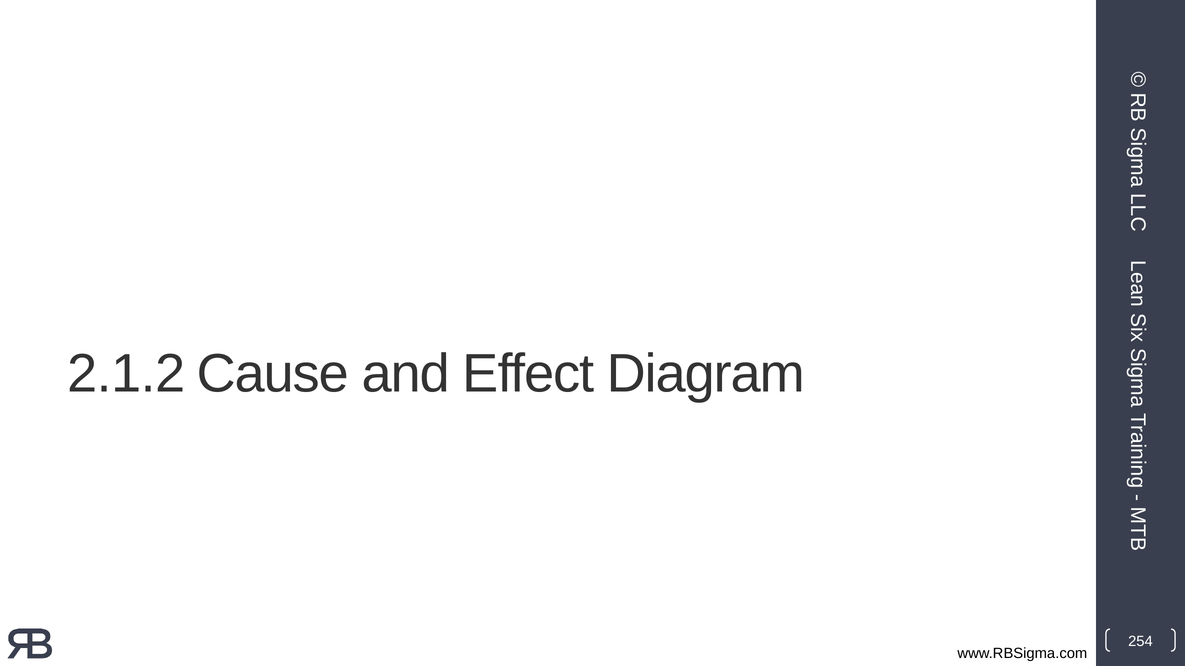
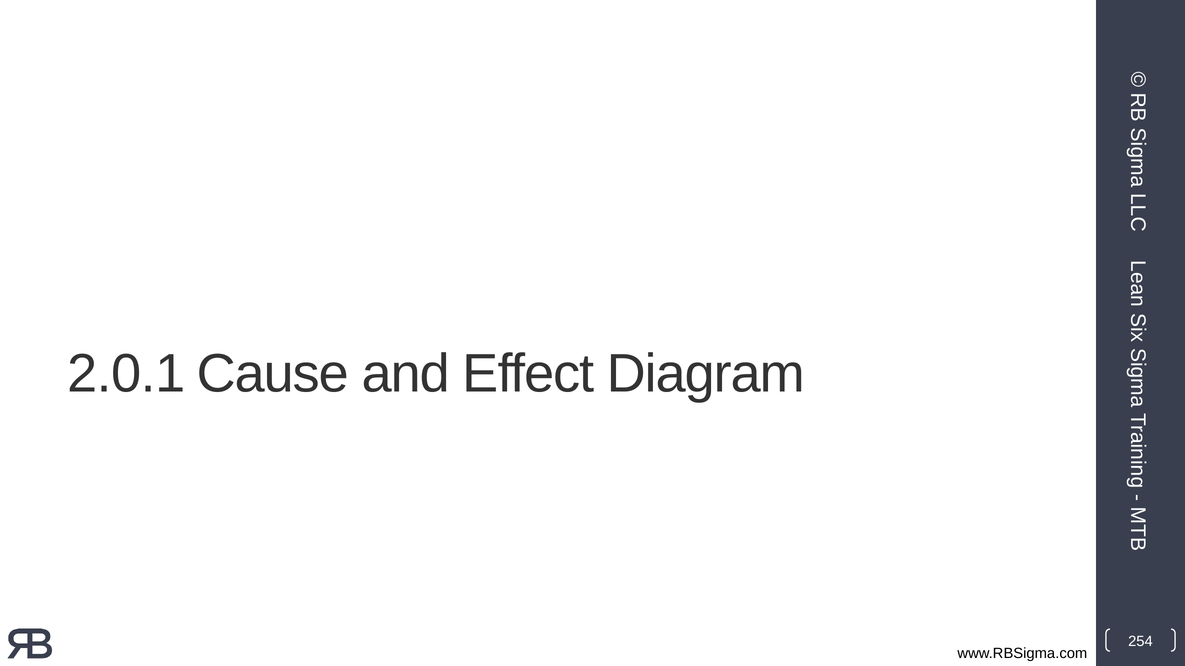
2.1.2: 2.1.2 -> 2.0.1 (126, 374)
